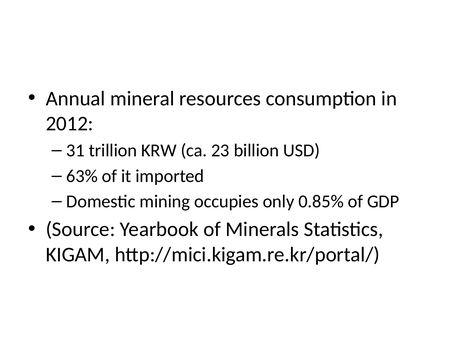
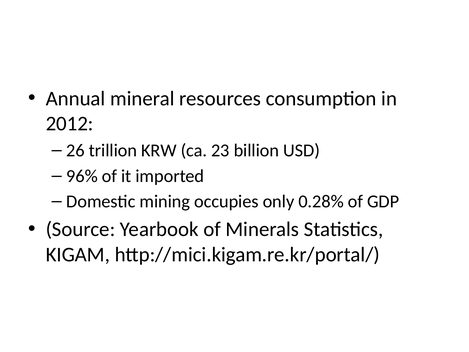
31: 31 -> 26 (75, 150)
63%: 63% -> 96% (82, 176)
0.85%: 0.85% -> 0.28% (321, 201)
